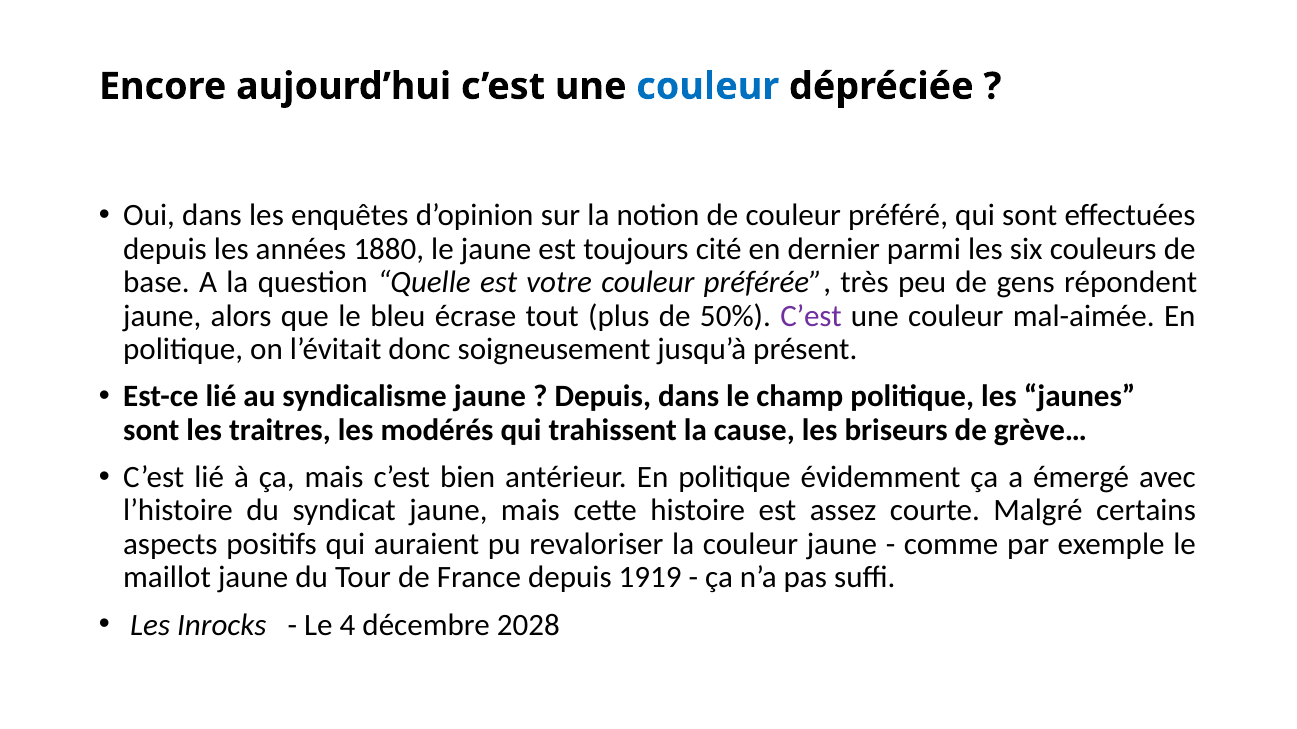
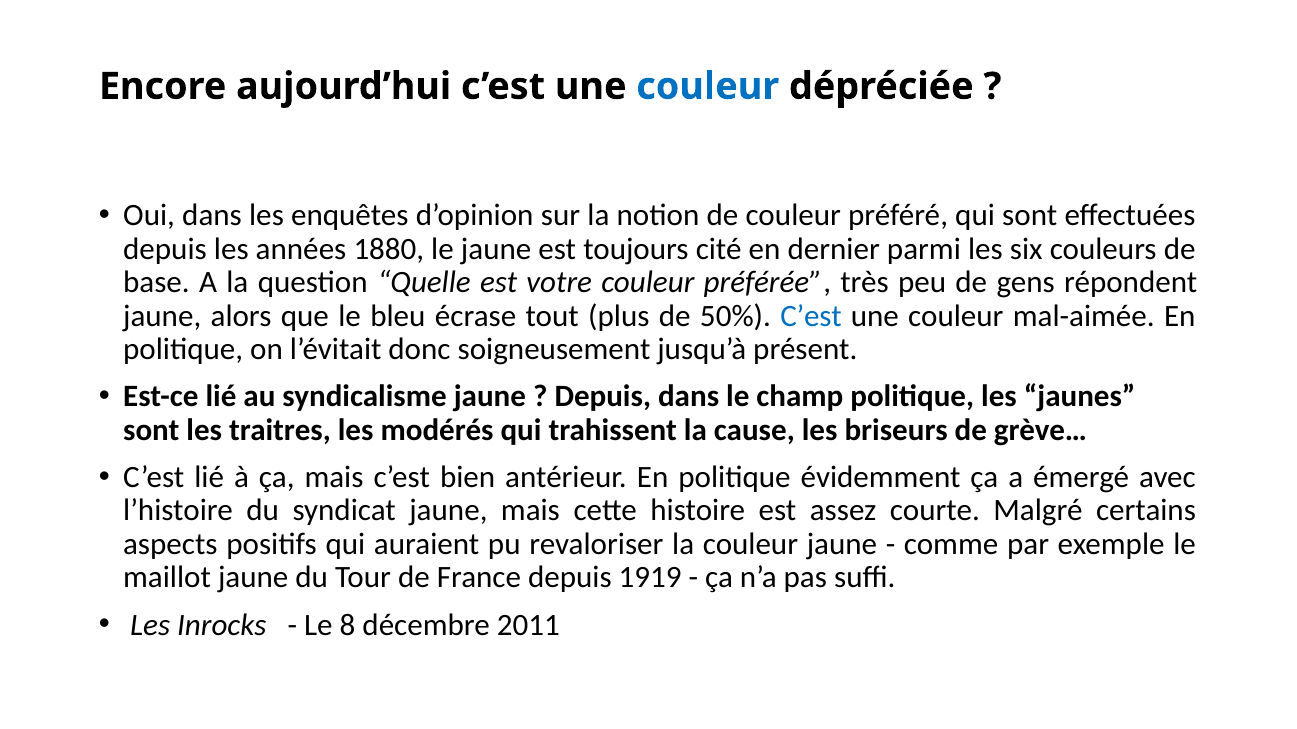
C’est colour: purple -> blue (811, 316)
4: 4 -> 8 (347, 625)
2028: 2028 -> 2011 (528, 625)
